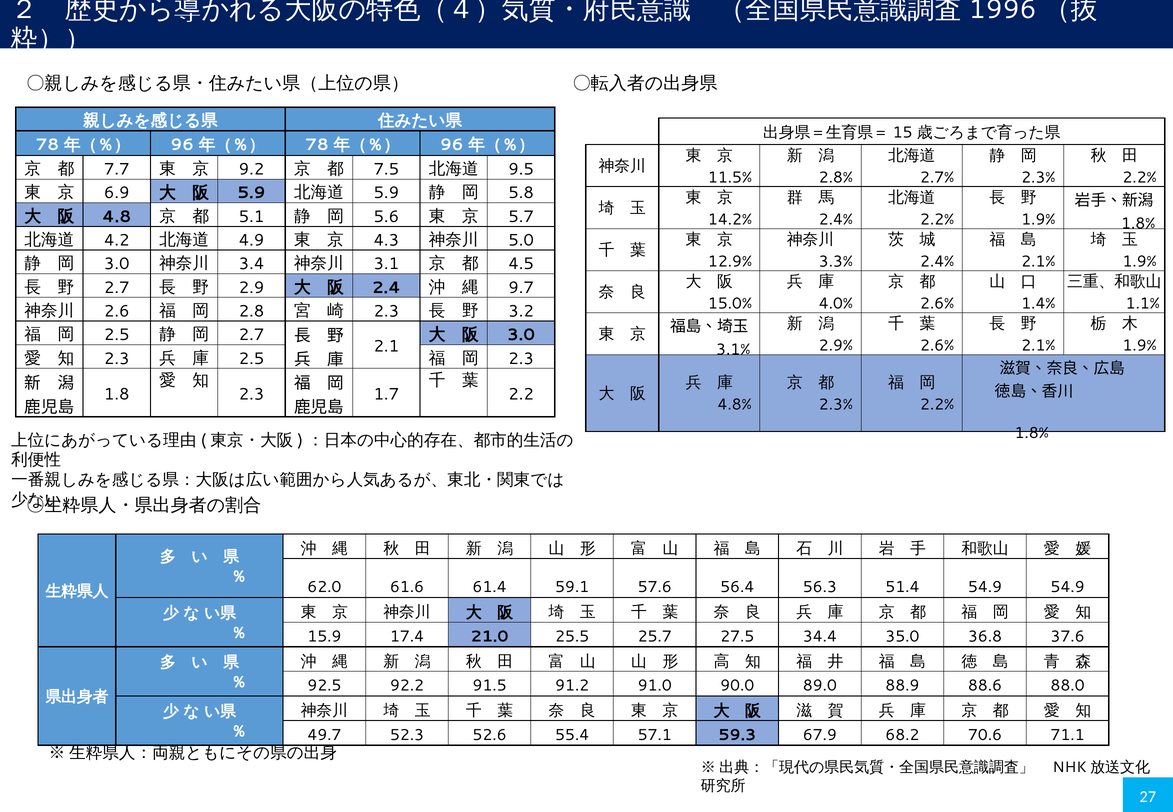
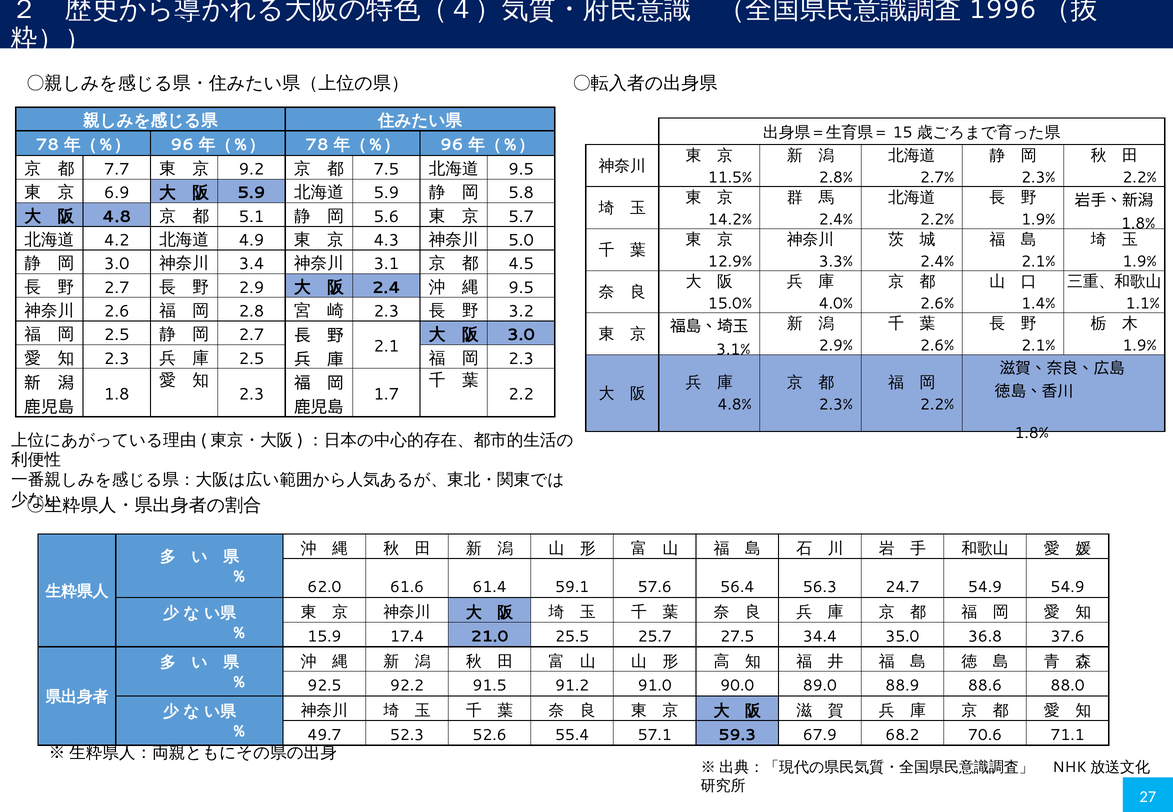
9.7: 9.7 -> 9.5 (521, 288)
51.4: 51.4 -> 24.7 (902, 587)
